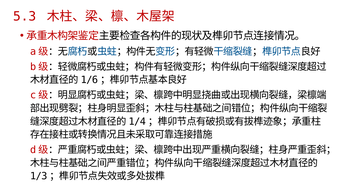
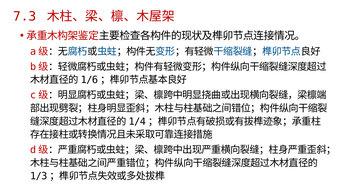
5.3: 5.3 -> 7.3 (25, 16)
